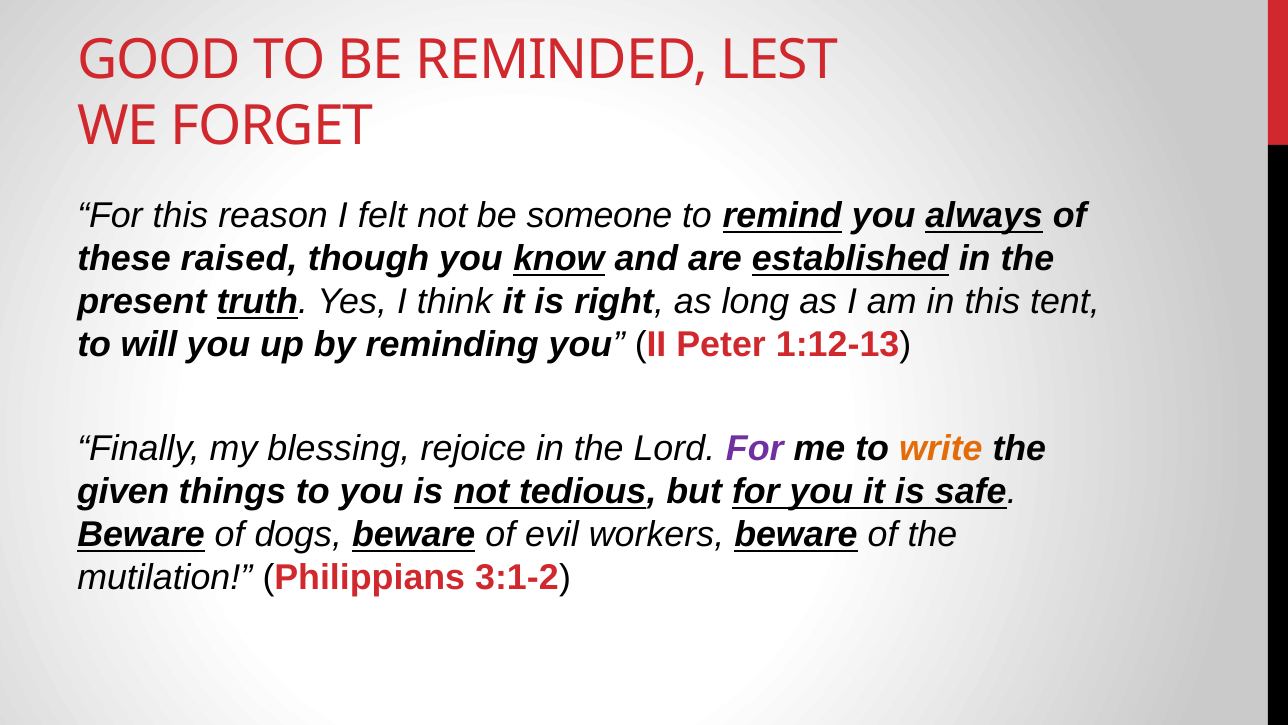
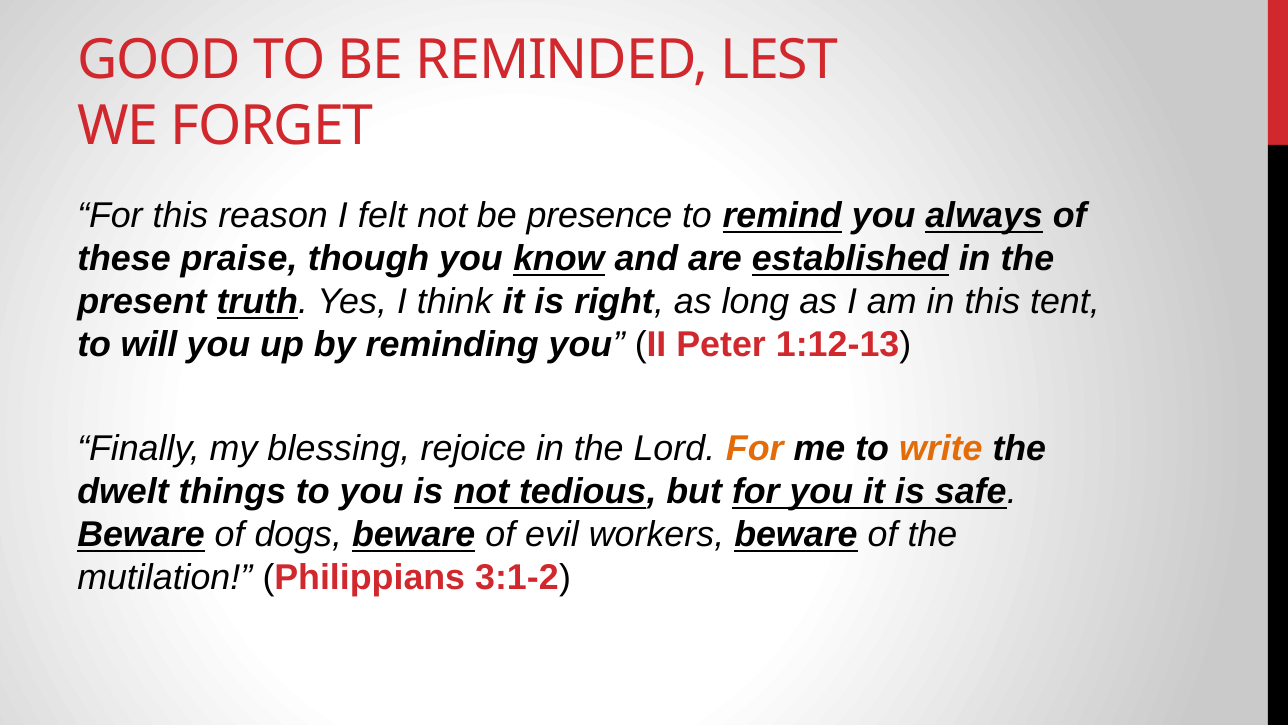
someone: someone -> presence (600, 216)
raised: raised -> praise (239, 259)
For colour: purple -> orange (755, 449)
given: given -> dwelt (123, 492)
